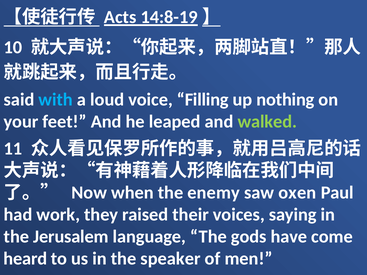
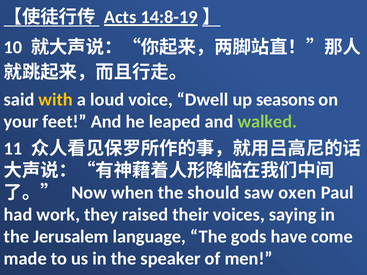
with colour: light blue -> yellow (56, 100)
Filling: Filling -> Dwell (203, 100)
nothing: nothing -> seasons (285, 100)
enemy: enemy -> should (214, 193)
heard: heard -> made (25, 259)
